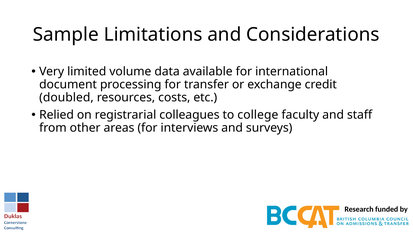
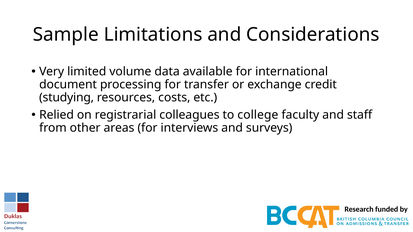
doubled: doubled -> studying (67, 98)
